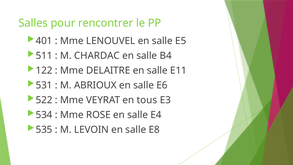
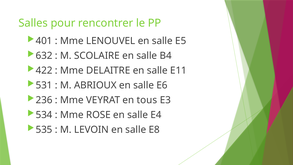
511: 511 -> 632 (44, 56)
CHARDAC: CHARDAC -> SCOLAIRE (97, 56)
122: 122 -> 422 (44, 70)
522: 522 -> 236 (44, 100)
